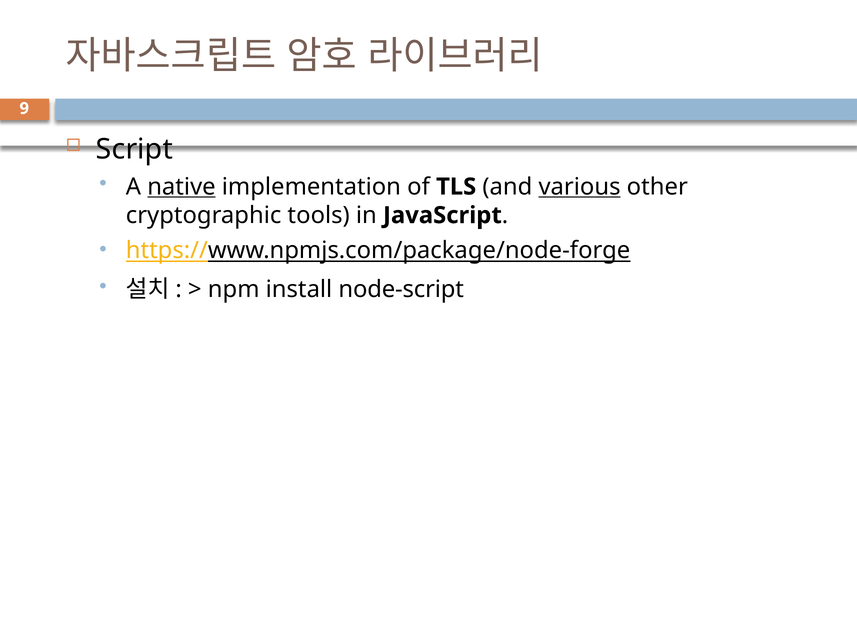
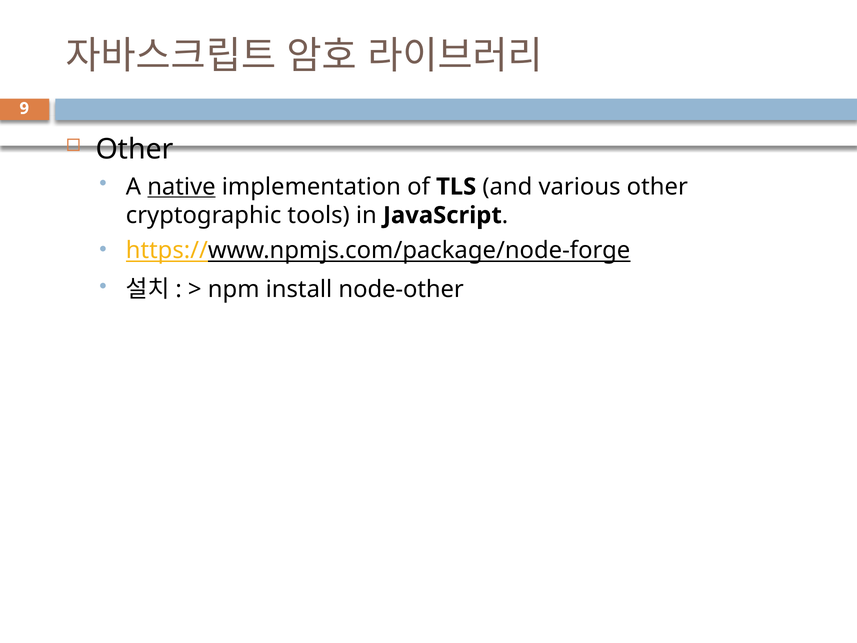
Script: Script -> Other (135, 149)
various underline: present -> none (580, 187)
node-script: node-script -> node-other (401, 289)
